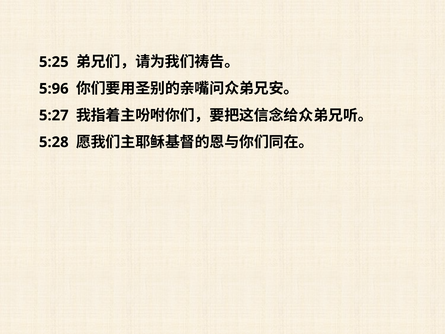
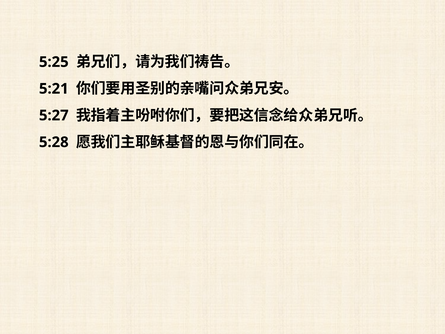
5:96: 5:96 -> 5:21 (54, 89)
